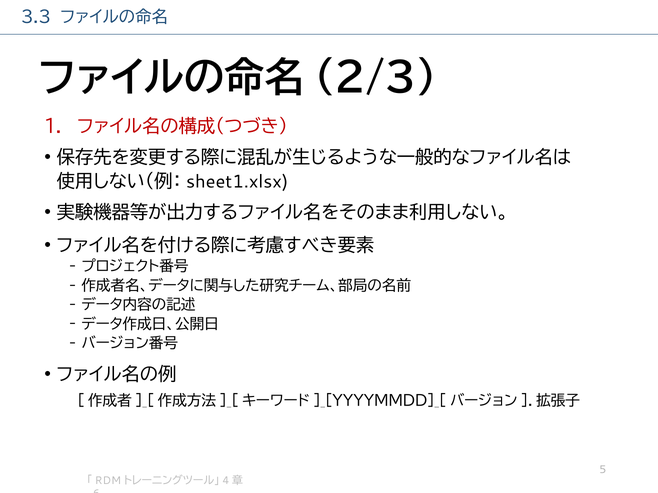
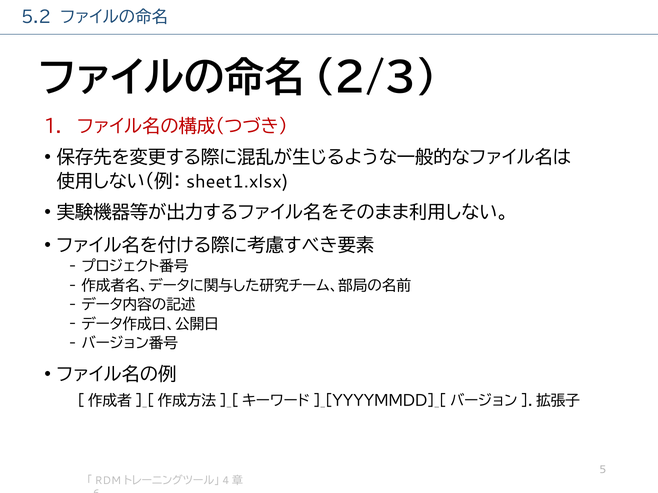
3.3: 3.3 -> 5.2 (36, 17)
